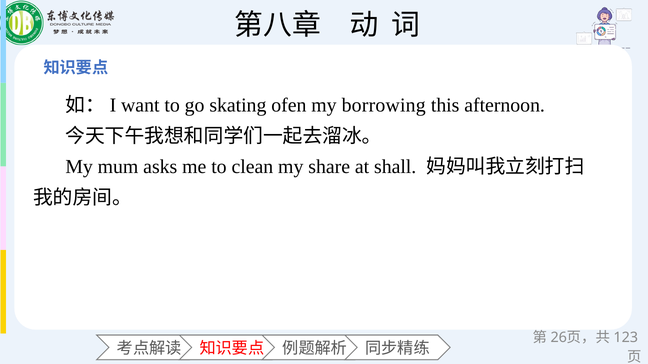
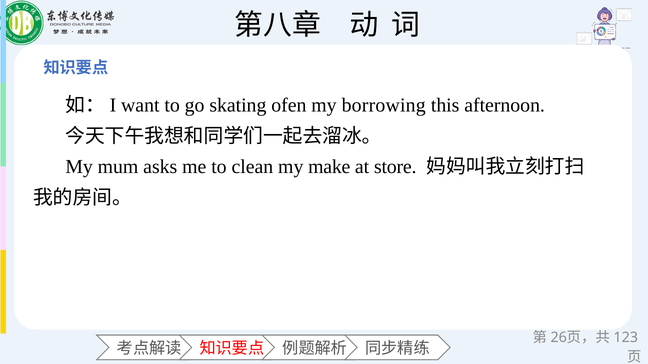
share: share -> make (329, 167)
shall: shall -> store (395, 167)
